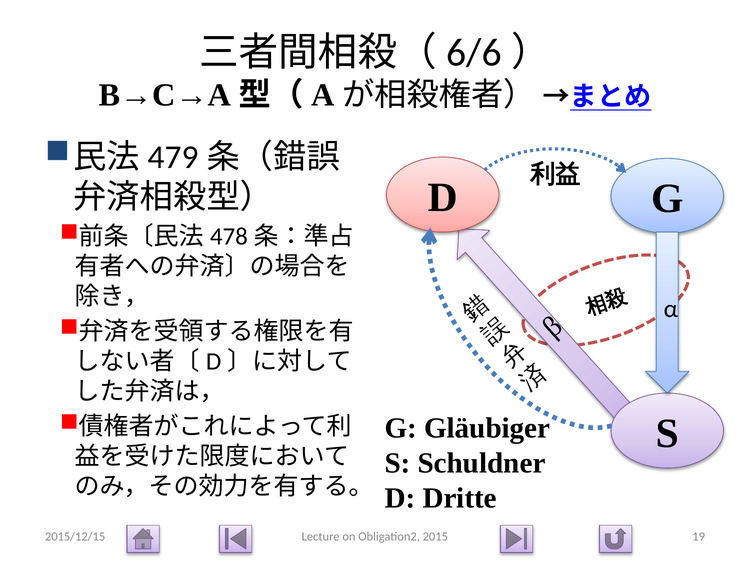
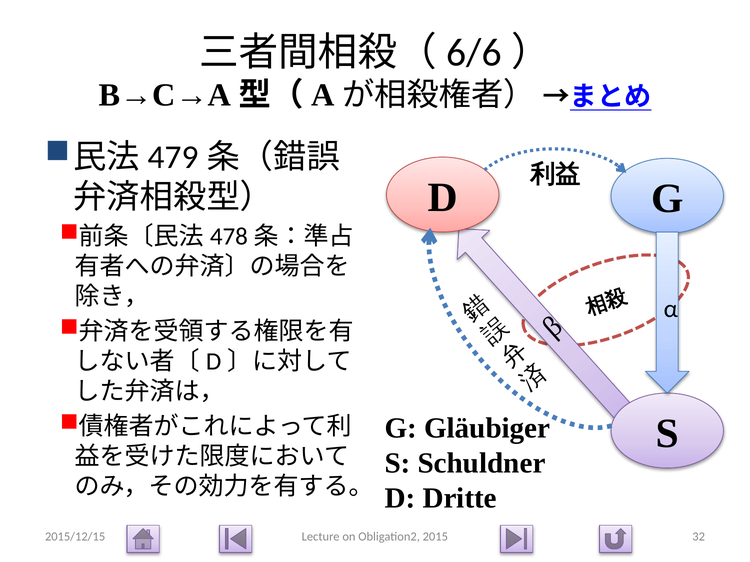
19: 19 -> 32 (699, 537)
